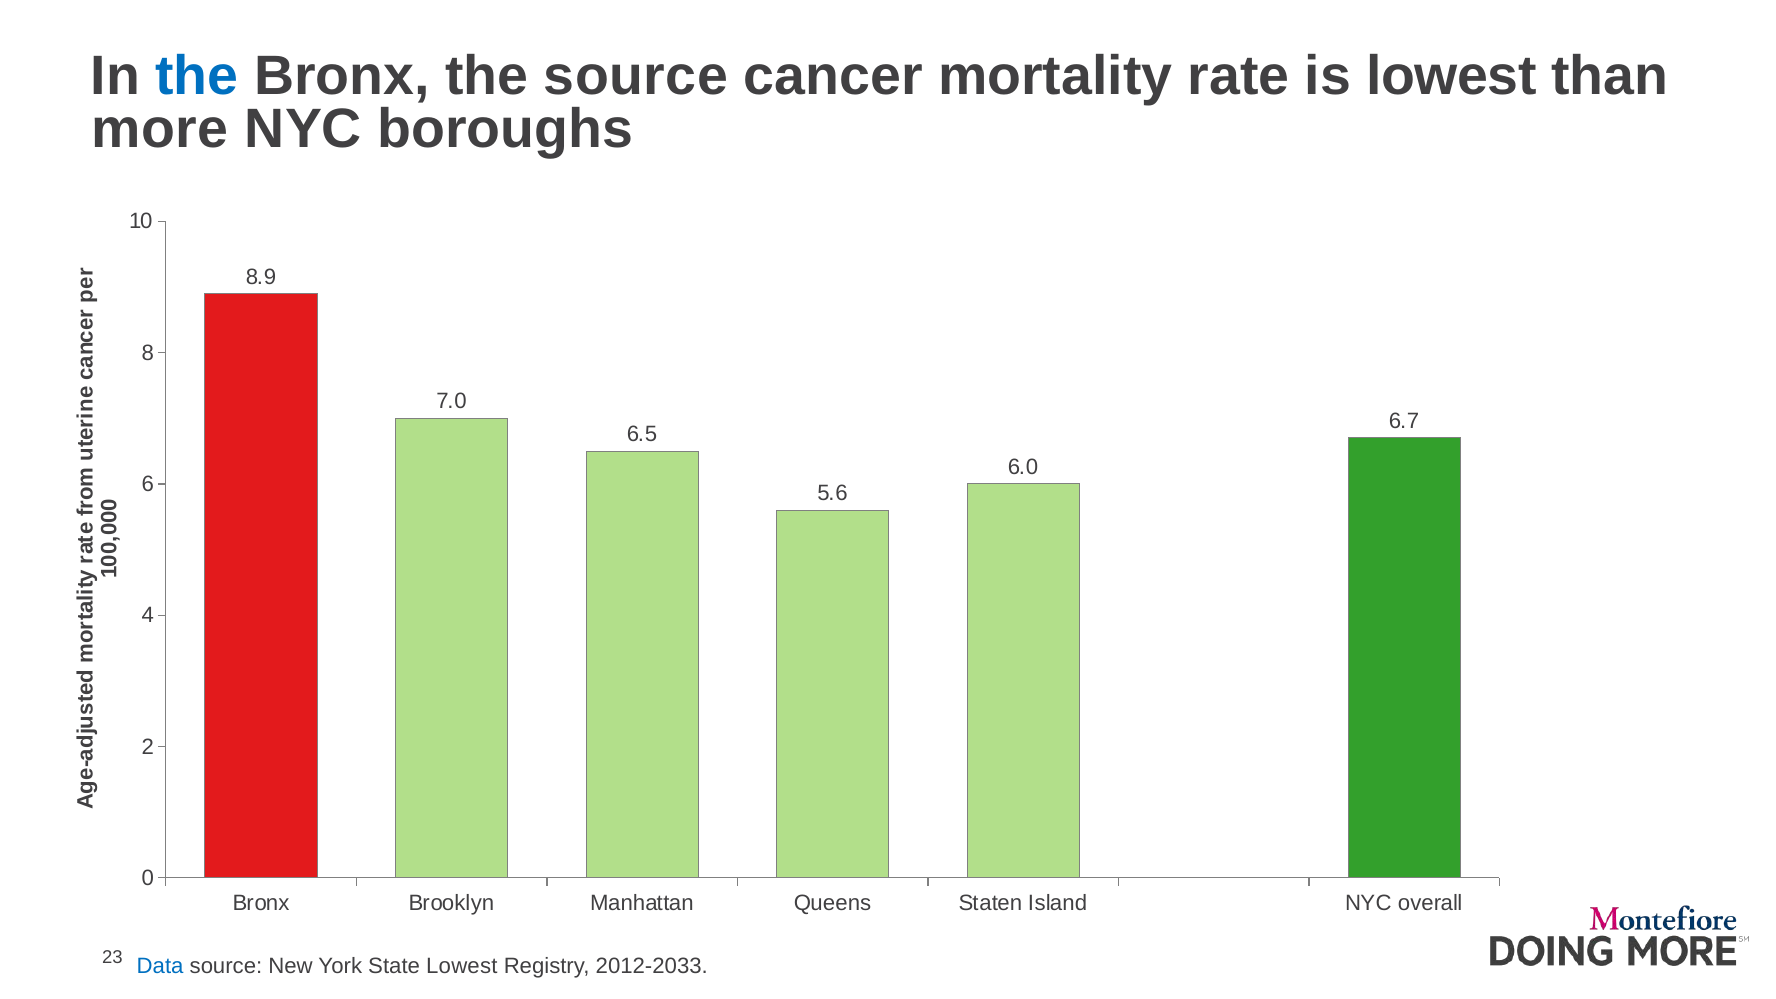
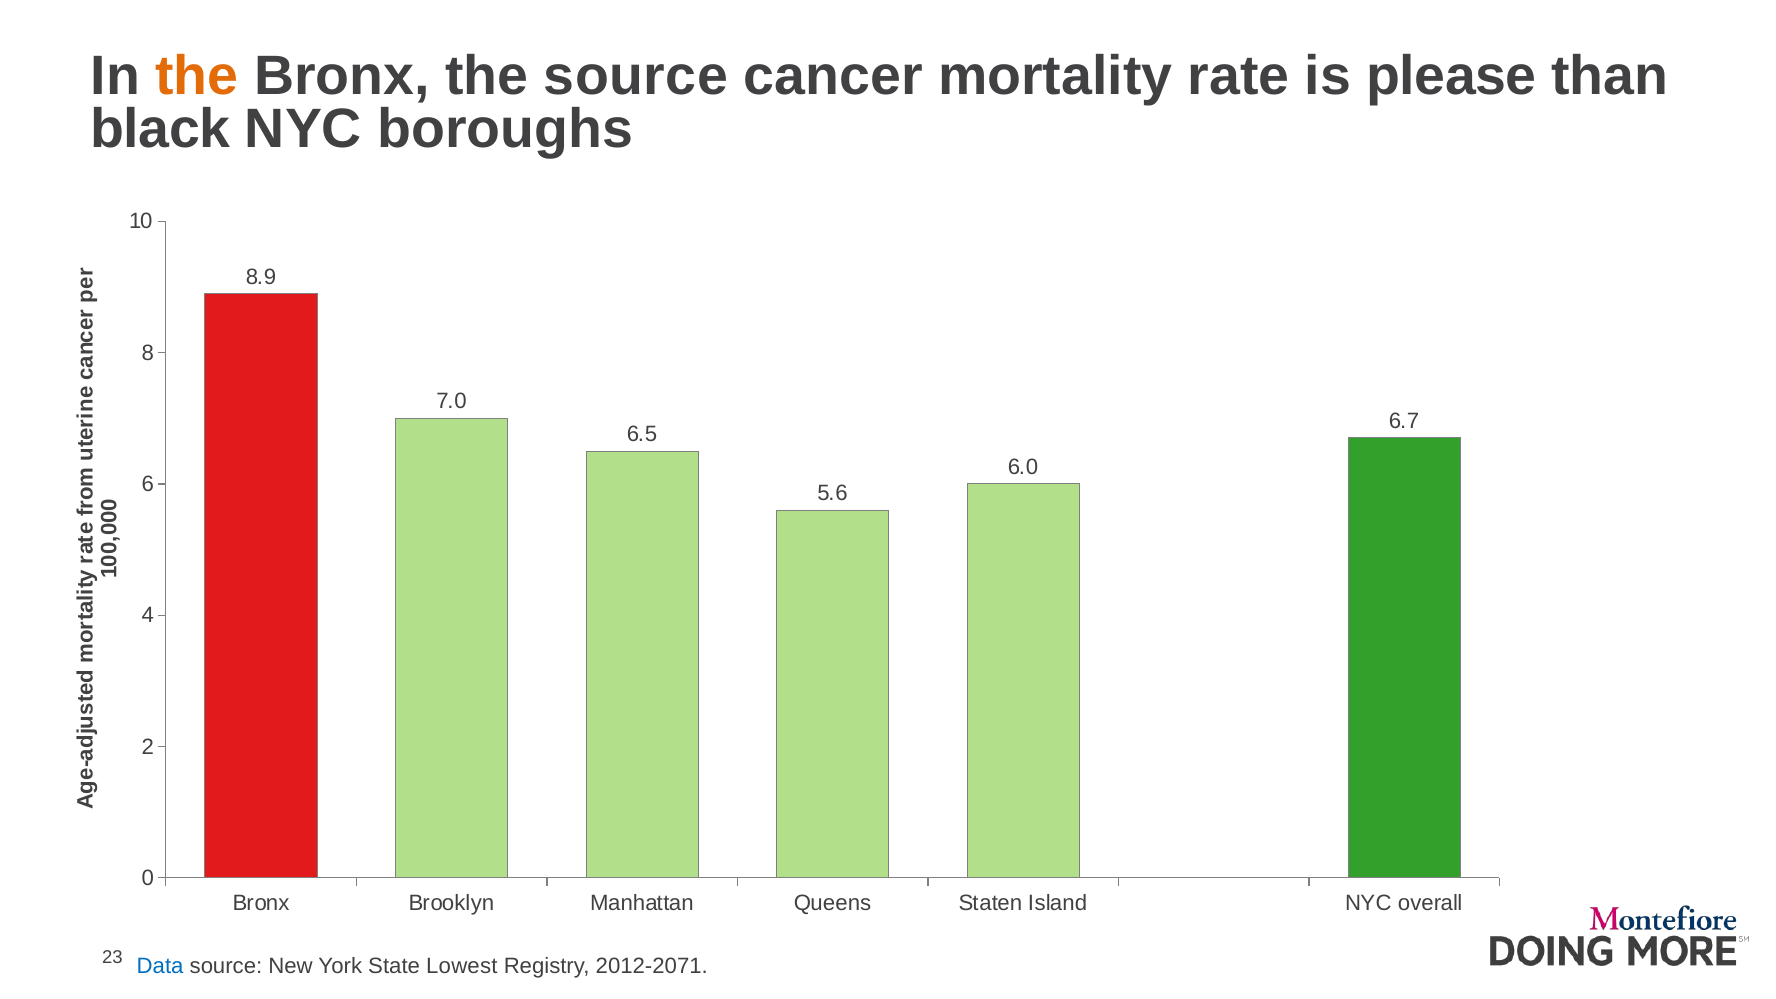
the colour: blue -> orange (197, 76)
is lowest: lowest -> please (1452, 76)
more: more -> black (160, 130)
2012-2033: 2012-2033 -> 2012-2071 (652, 967)
